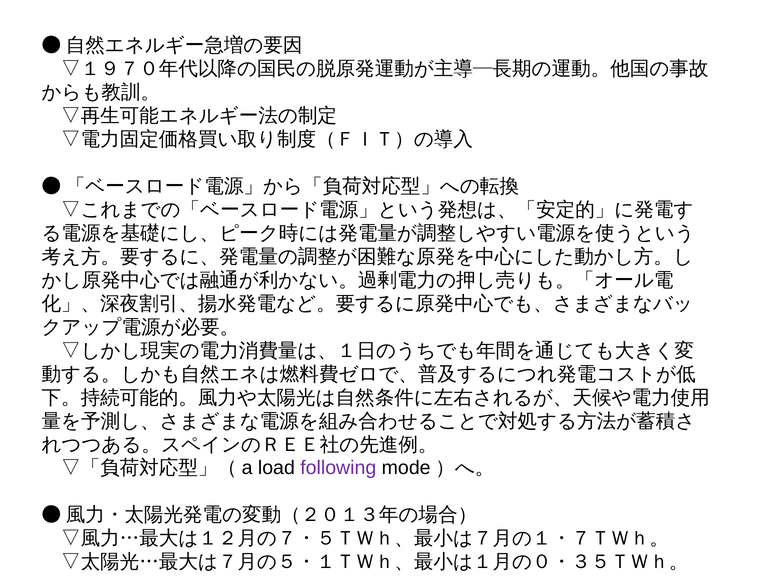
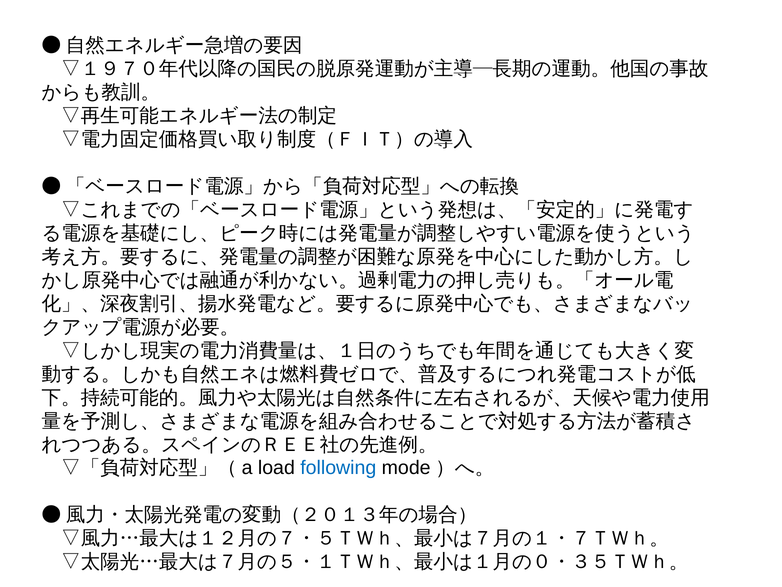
following colour: purple -> blue (338, 468)
